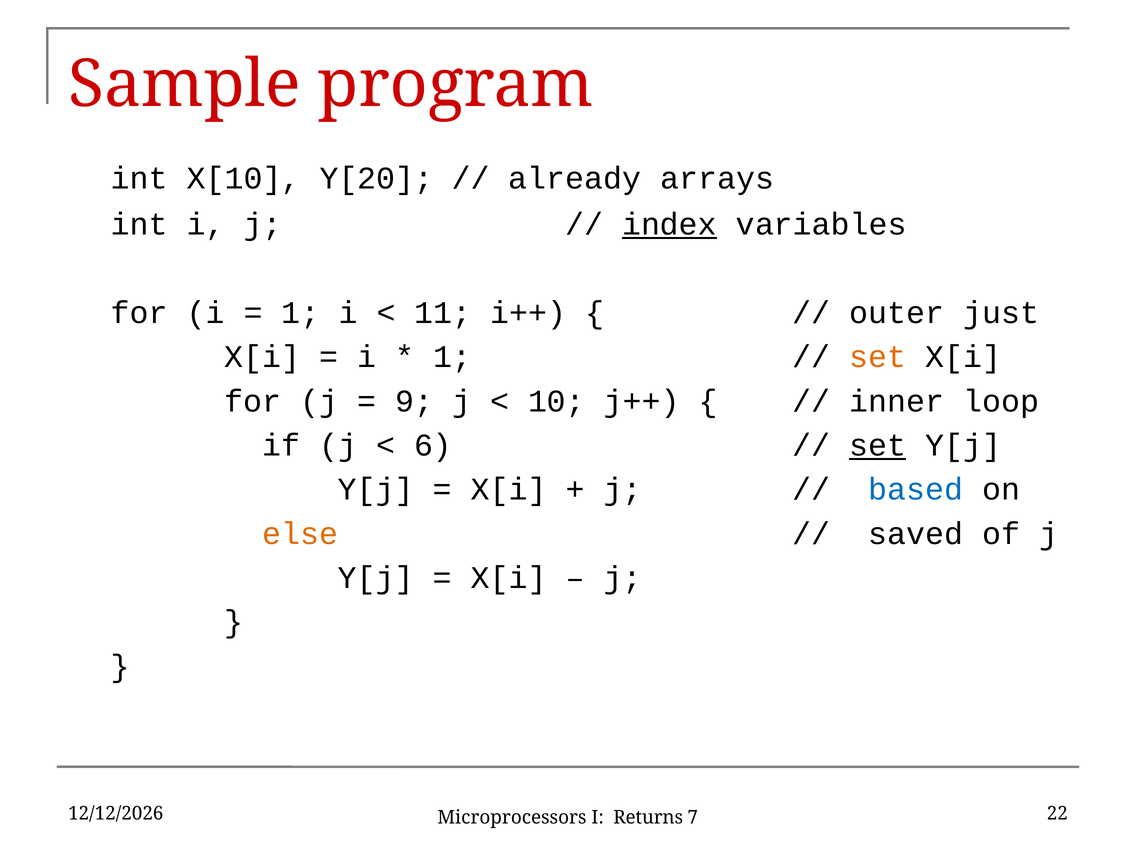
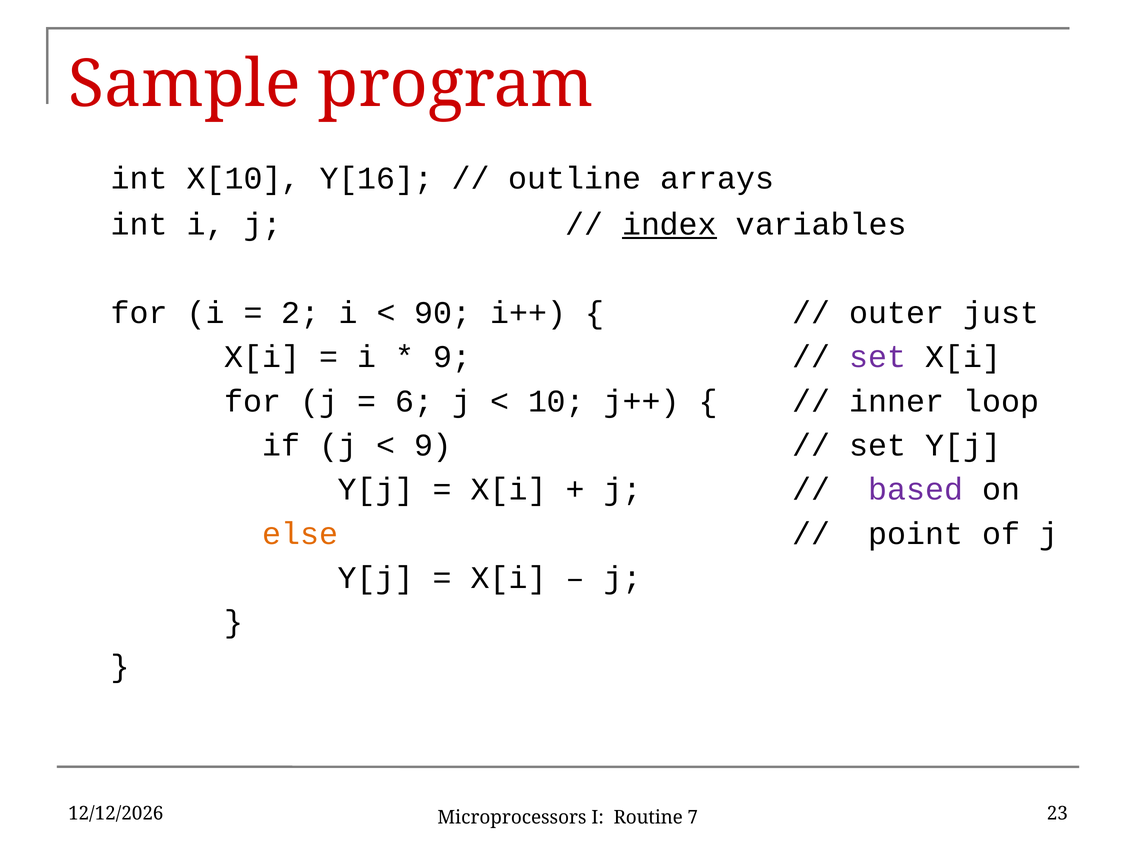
Y[20: Y[20 -> Y[16 (376, 178)
already: already -> outline (575, 178)
1: 1 -> 2 (300, 313)
11: 11 -> 90 (443, 313)
1: 1 -> 9 (452, 357)
set colour: orange -> purple (878, 357)
9: 9 -> 6 (414, 401)
6: 6 -> 9 (433, 445)
set underline: present -> none (878, 445)
based colour: blue -> purple (916, 489)
saved: saved -> point (916, 534)
Returns: Returns -> Routine (648, 817)
22: 22 -> 23 (1057, 814)
